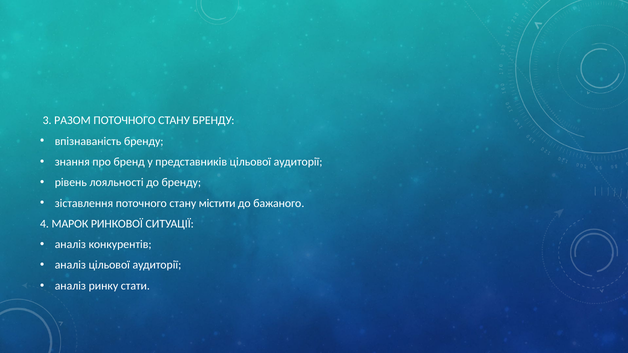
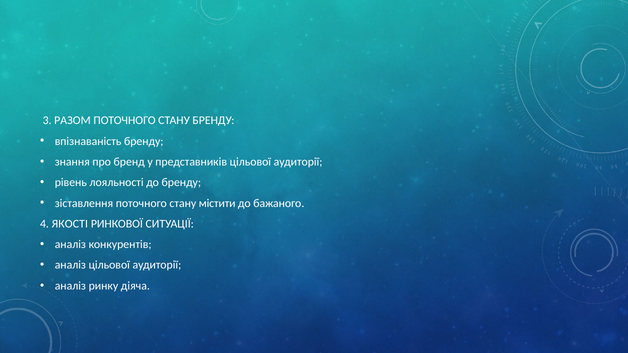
МАРОК: МАРОК -> ЯКОСТІ (70, 224)
стати: стати -> діяча (135, 286)
